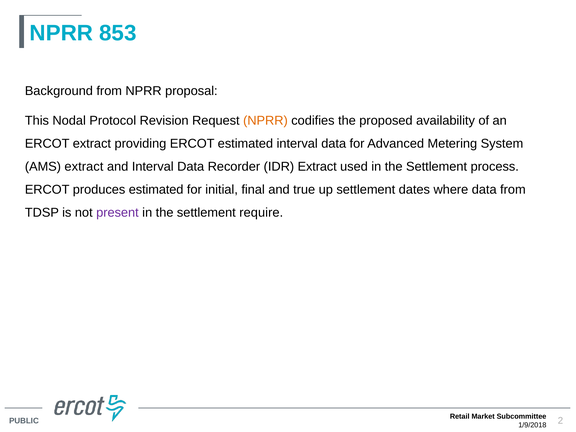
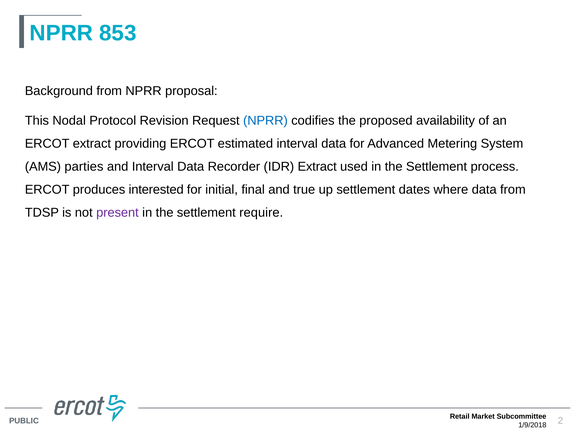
NPRR colour: orange -> blue (265, 120)
AMS extract: extract -> parties (84, 167)
produces estimated: estimated -> interested (156, 190)
